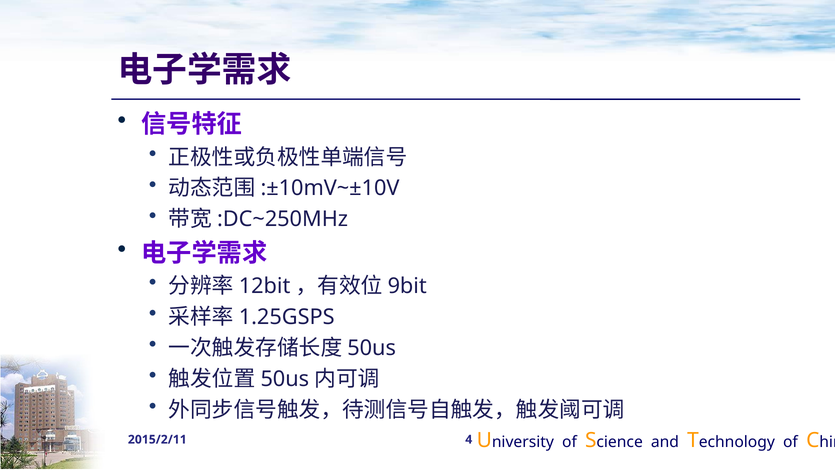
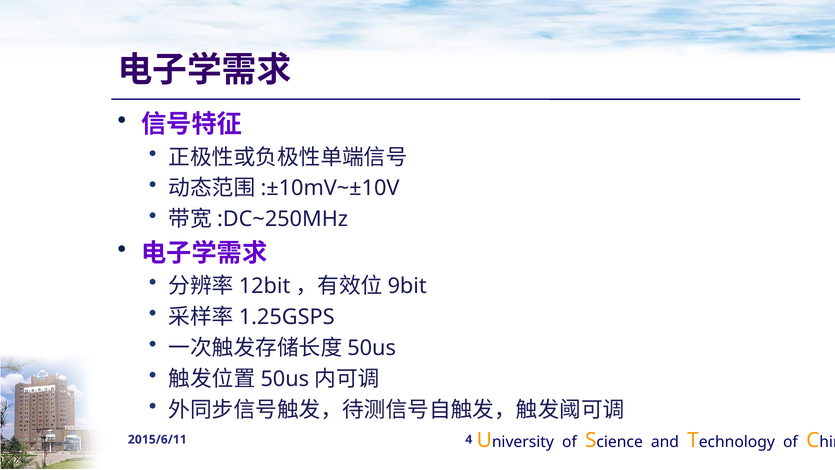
2015/2/11: 2015/2/11 -> 2015/6/11 (157, 439)
